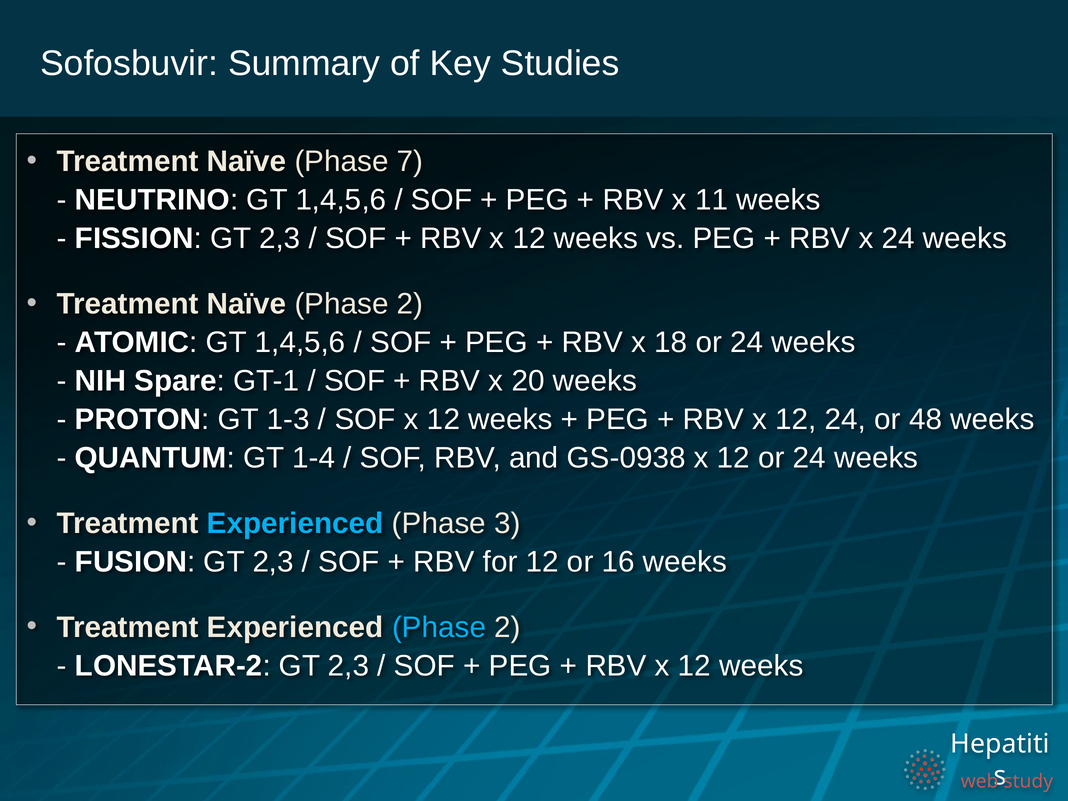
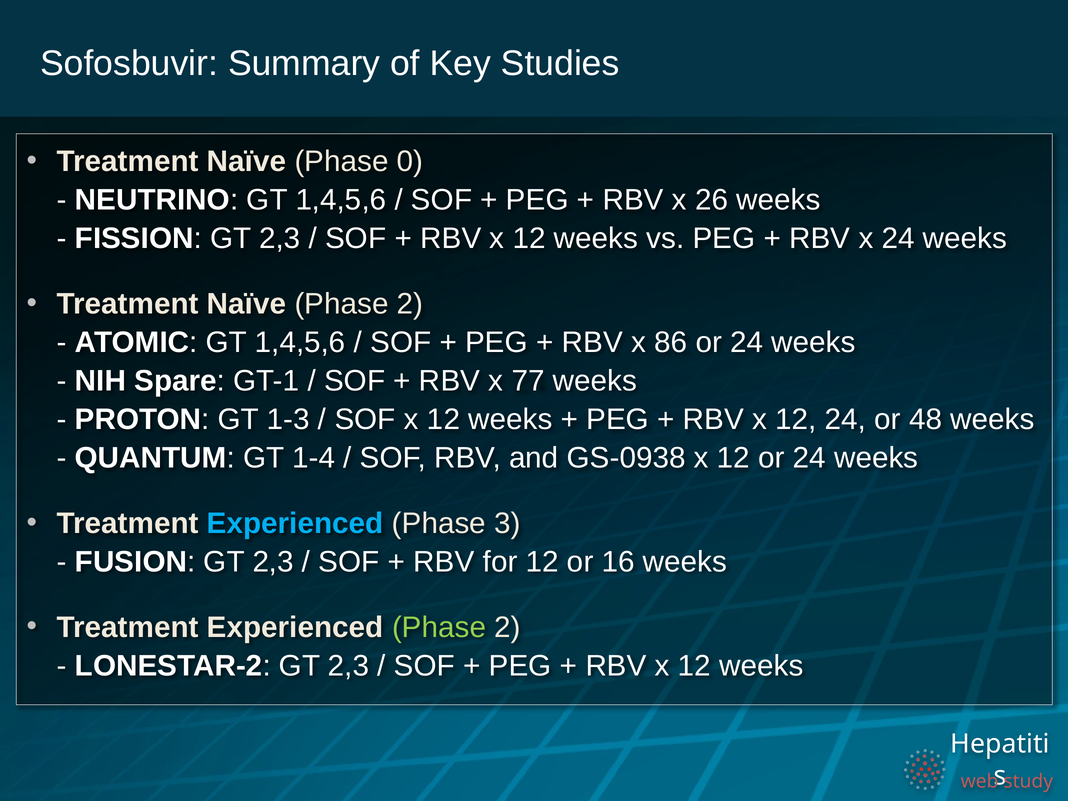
7: 7 -> 0 (410, 162)
11: 11 -> 26 (712, 200)
18: 18 -> 86 (671, 343)
20: 20 -> 77 (528, 381)
Phase colour: light blue -> light green (439, 627)
